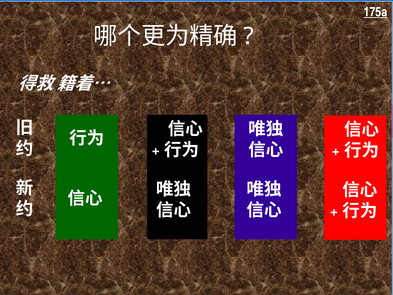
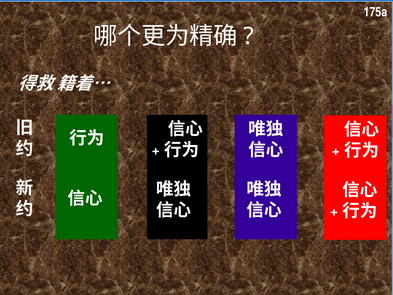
175a underline: present -> none (375, 12)
